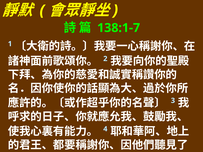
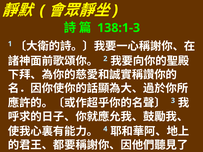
138:1-7: 138:1-7 -> 138:1-3 (119, 28)
